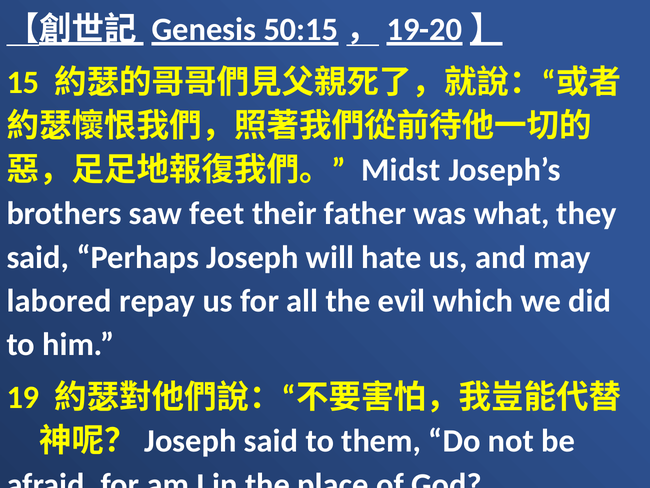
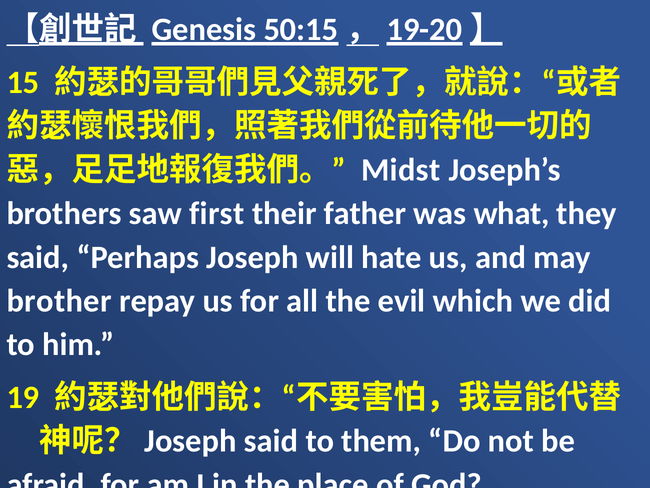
feet: feet -> first (217, 213)
labored: labored -> brother (59, 301)
